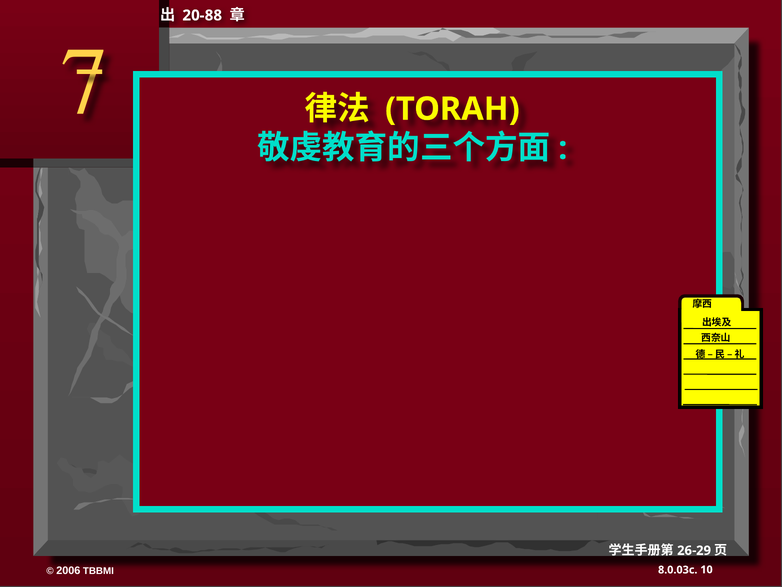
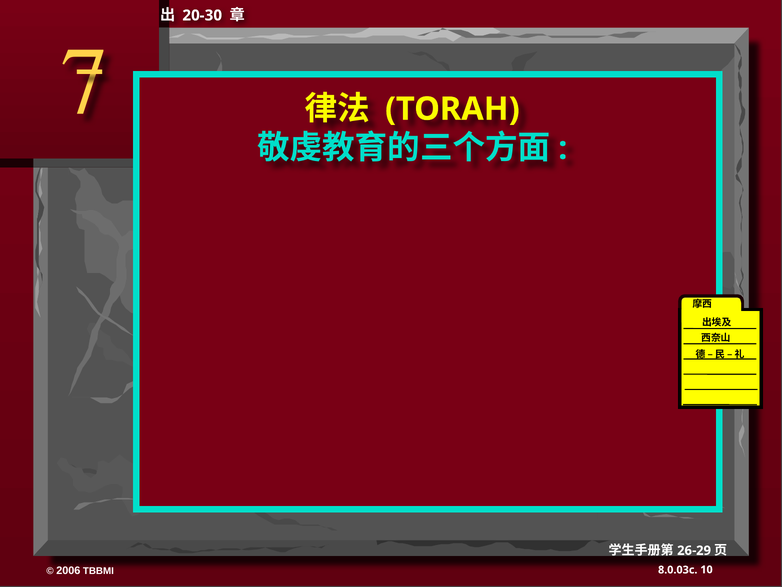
20-88: 20-88 -> 20-30 (202, 15)
